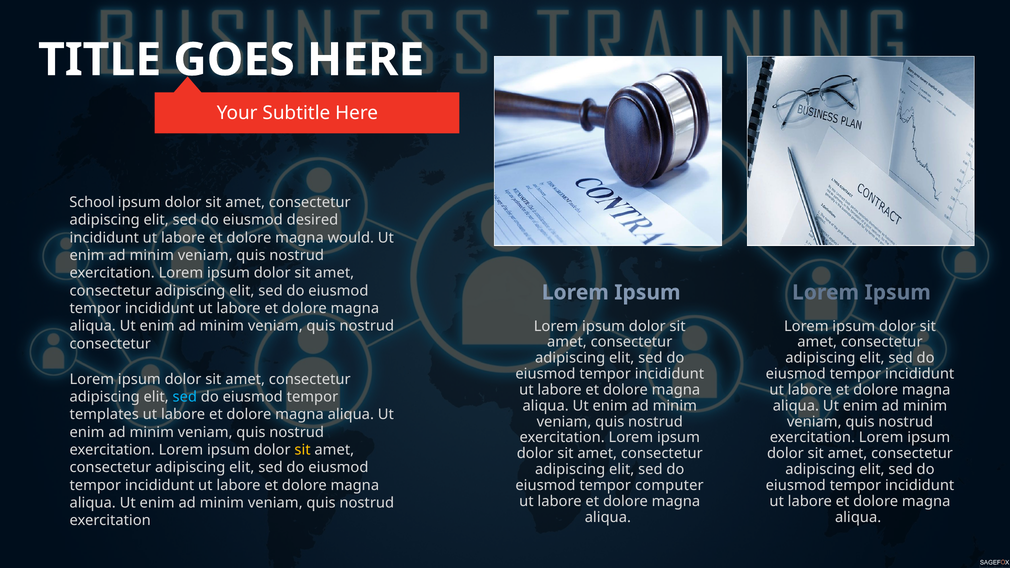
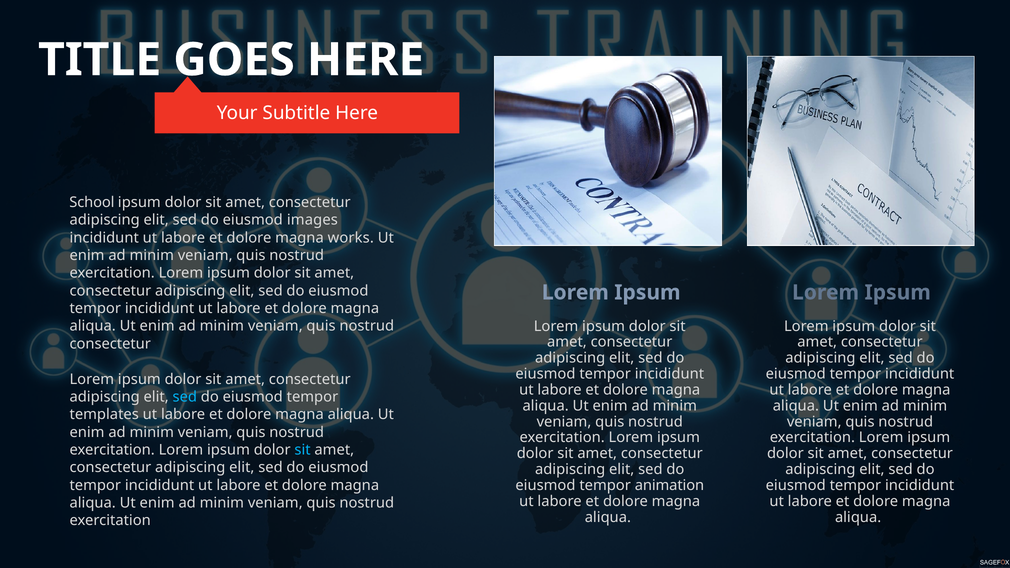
desired: desired -> images (312, 220)
would: would -> works (351, 238)
sit colour: yellow -> light blue (303, 450)
computer: computer -> animation (669, 485)
